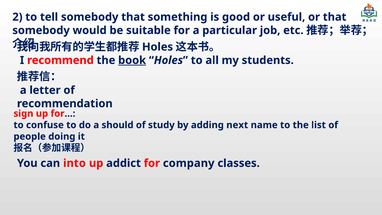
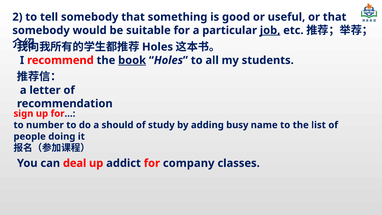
job underline: none -> present (270, 30)
confuse: confuse -> number (45, 125)
next: next -> busy (237, 125)
into: into -> deal (75, 163)
